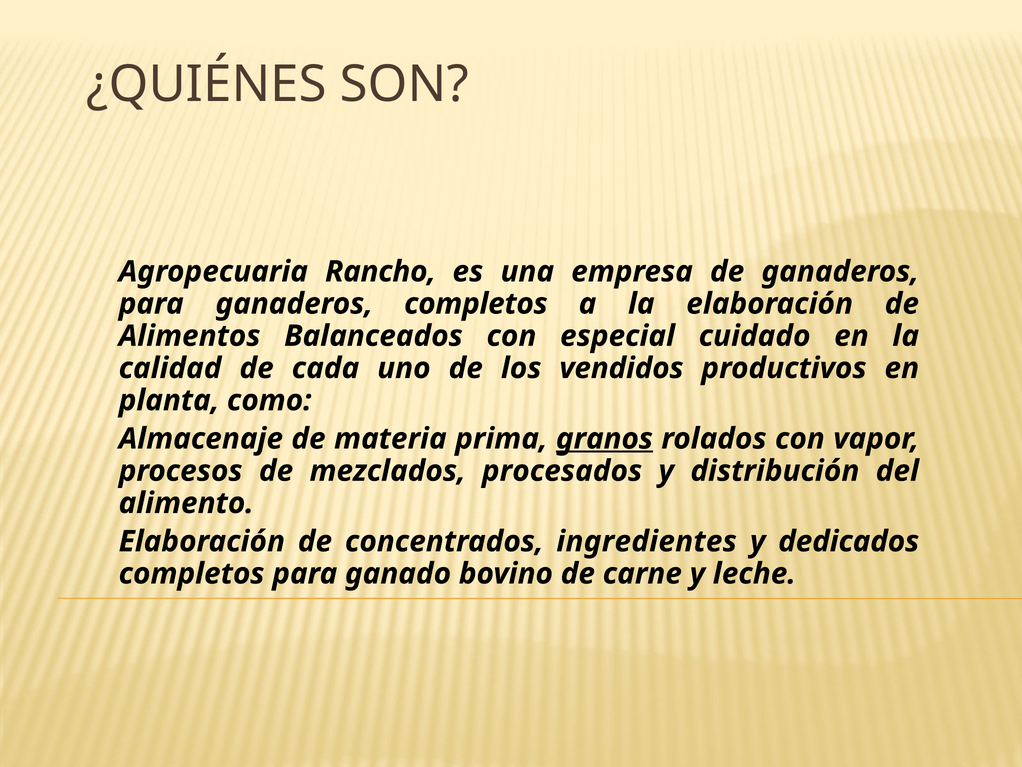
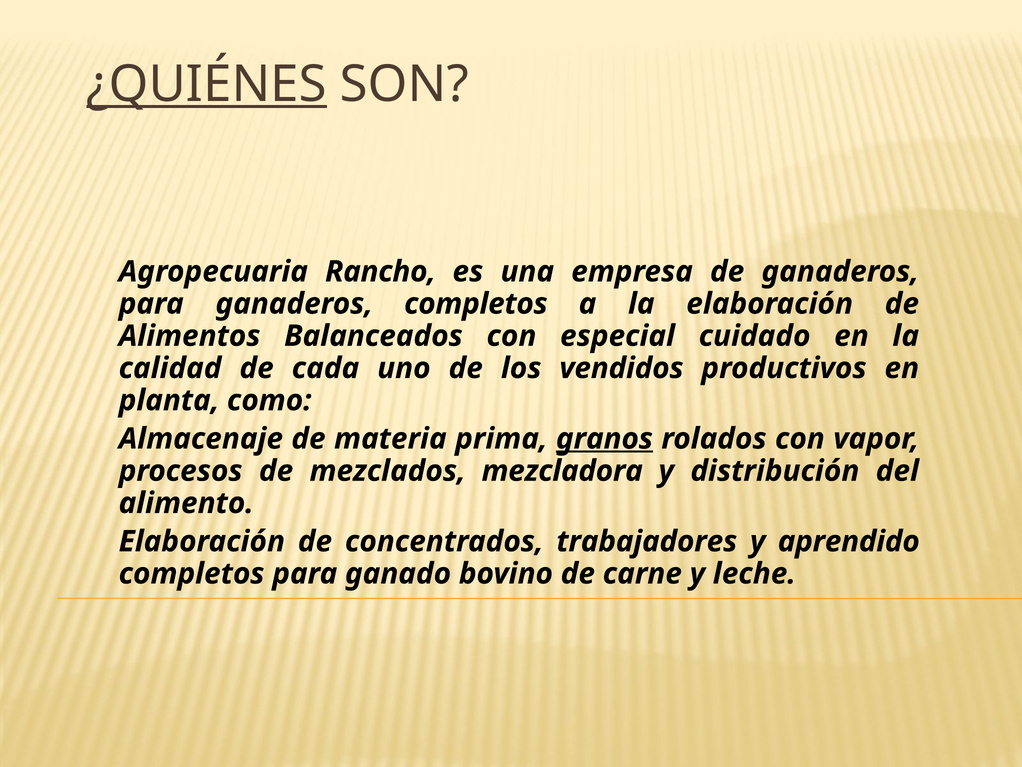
¿QUIÉNES underline: none -> present (207, 84)
procesados: procesados -> mezcladora (562, 471)
ingredientes: ingredientes -> trabajadores (647, 541)
dedicados: dedicados -> aprendido (849, 541)
